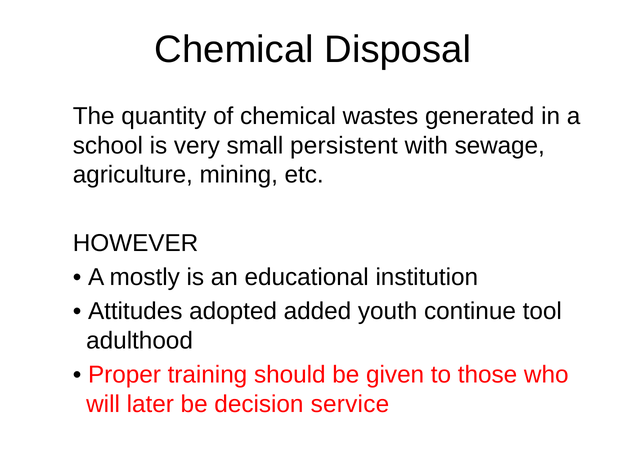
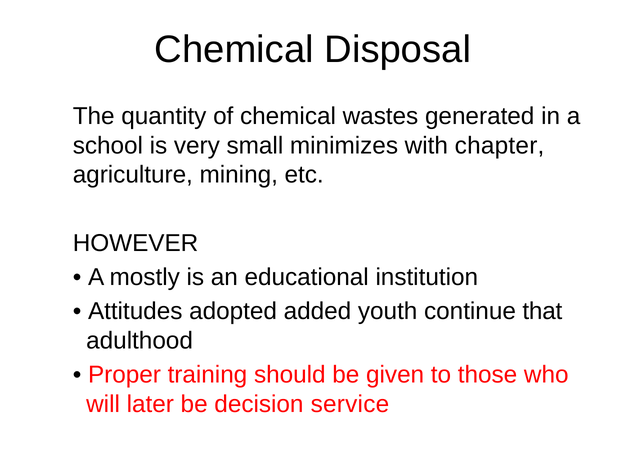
persistent: persistent -> minimizes (344, 145)
sewage: sewage -> chapter (500, 145)
tool: tool -> that (542, 311)
